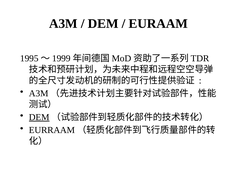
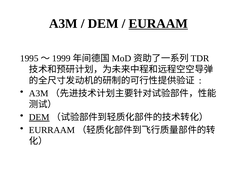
EURAAM underline: none -> present (158, 24)
